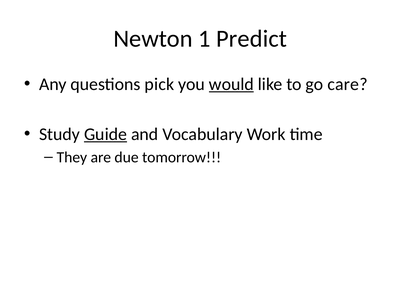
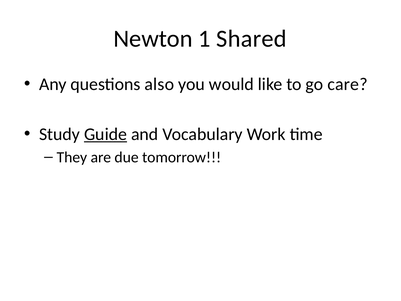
Predict: Predict -> Shared (252, 39)
pick: pick -> also (159, 84)
would underline: present -> none (231, 84)
